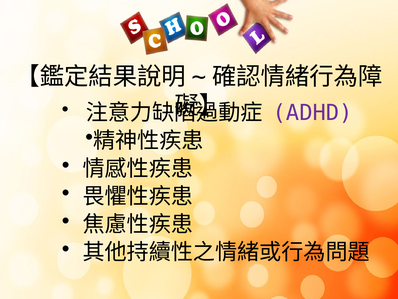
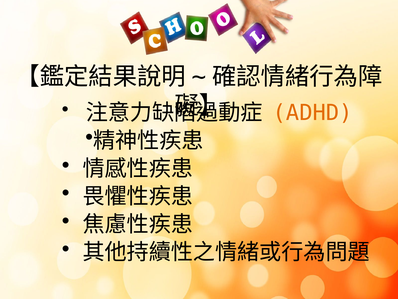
ADHD colour: purple -> orange (313, 113)
